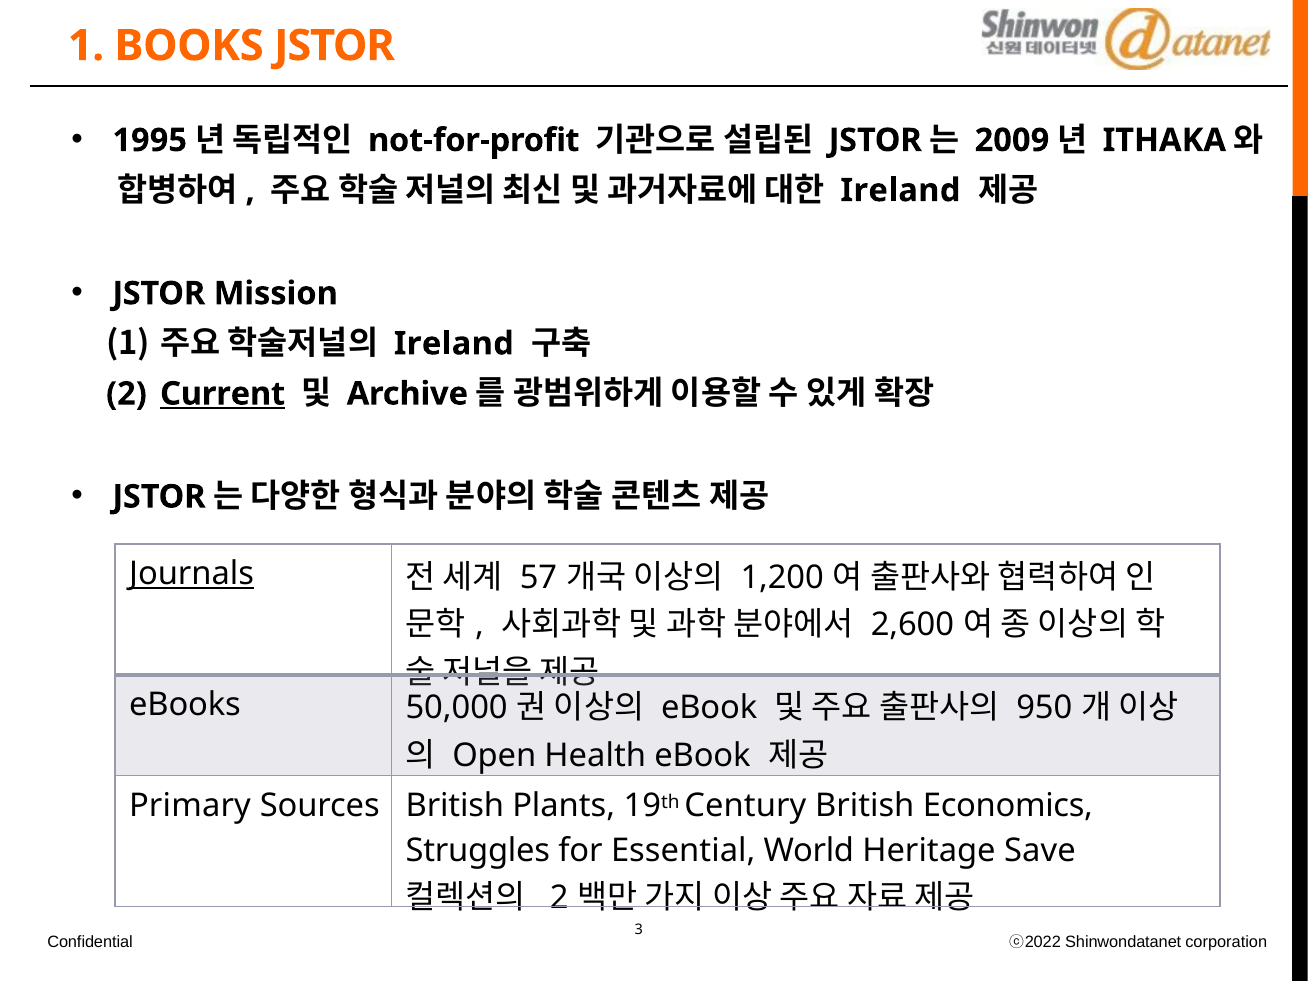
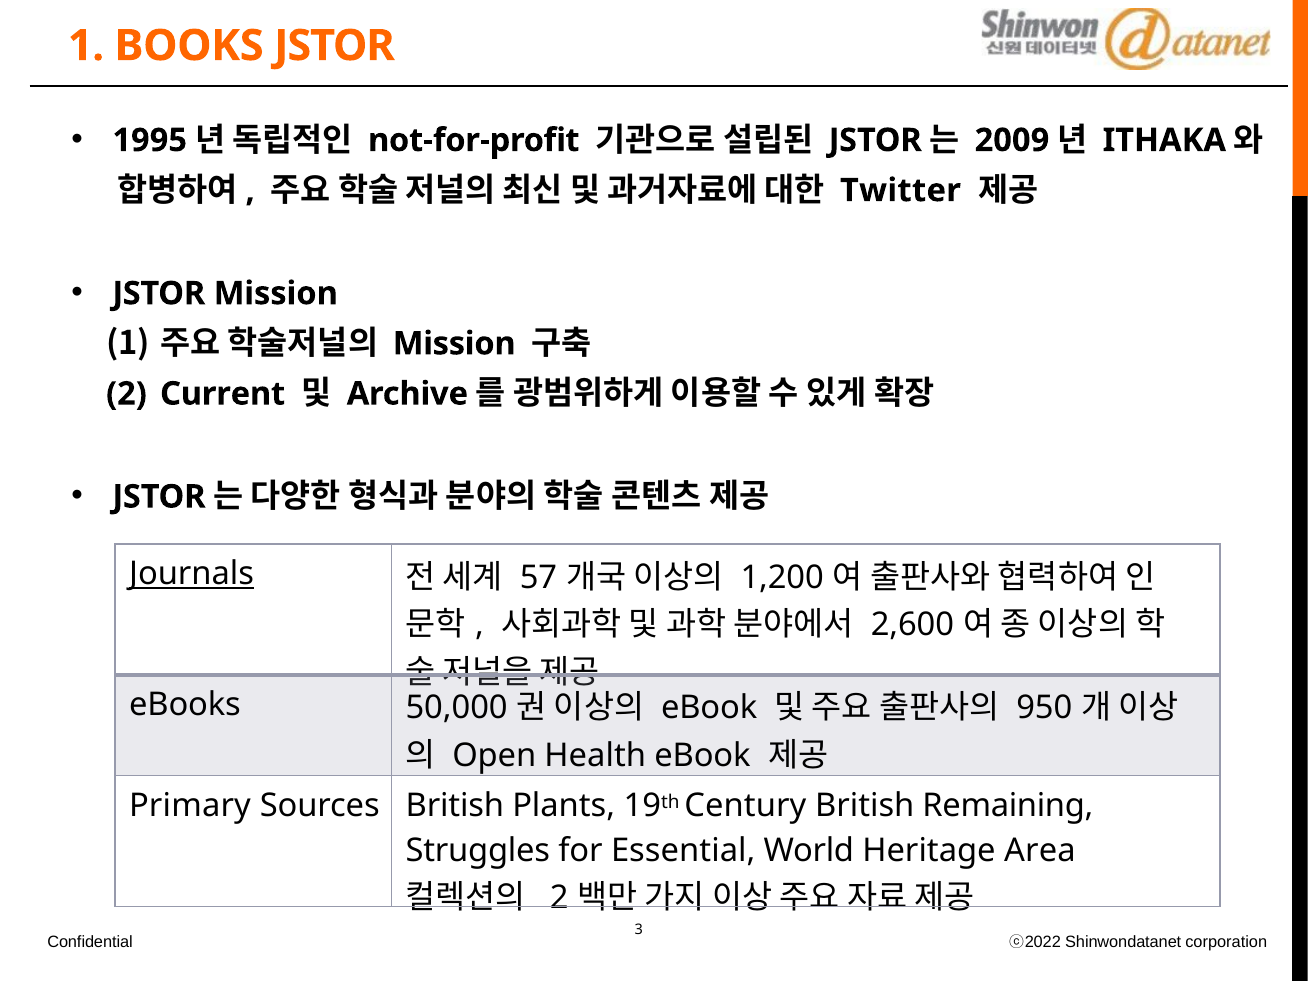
Ireland: Ireland -> Twitter (900, 190)
Ireland: Ireland -> Mission (454, 344)
Current underline: present -> none (223, 394)
Economics: Economics -> Remaining (1008, 806)
Save: Save -> Area (1040, 850)
